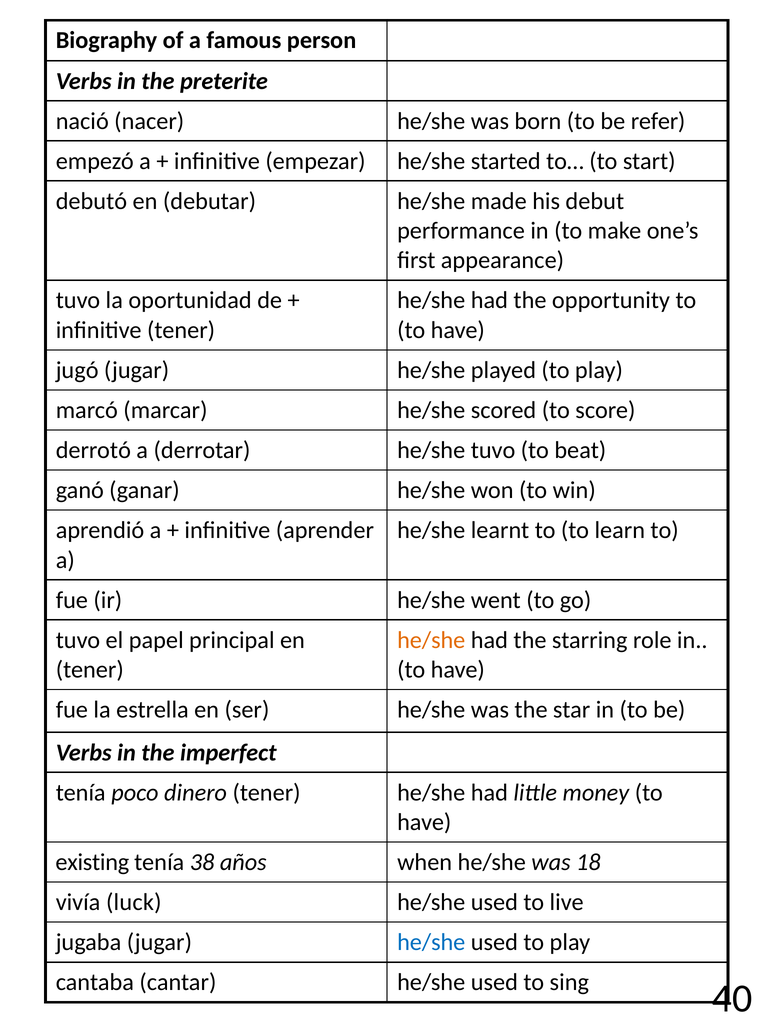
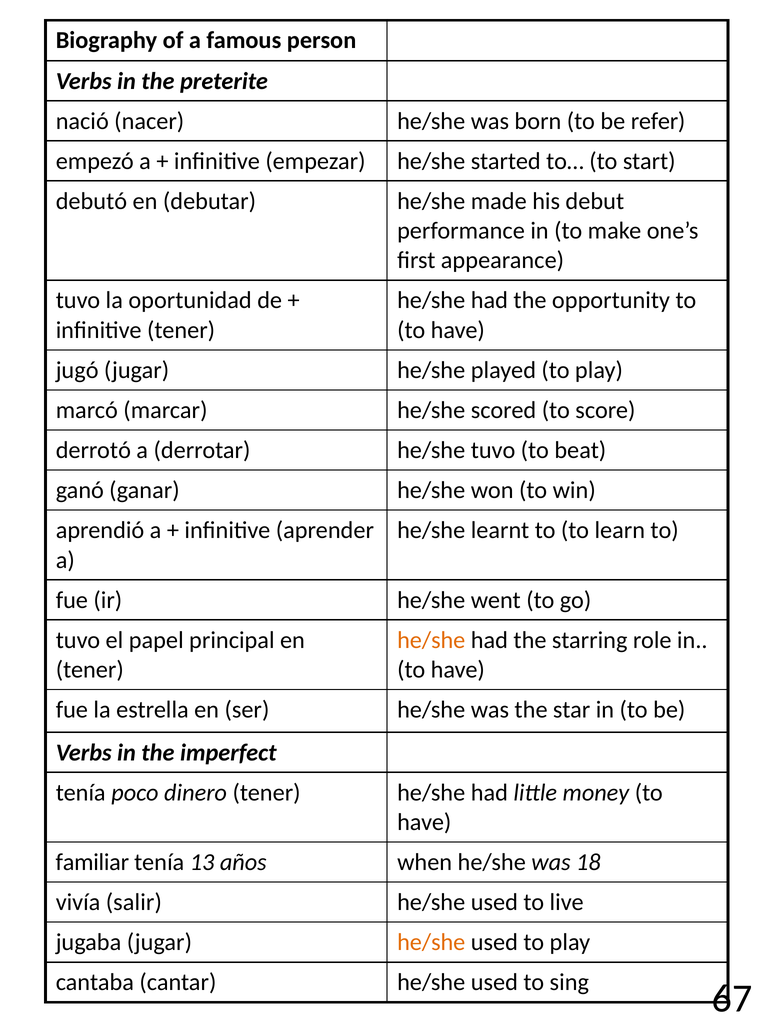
existing: existing -> familiar (92, 862)
38: 38 -> 13 (202, 862)
luck: luck -> salir (134, 902)
he/she colour: blue -> orange (431, 942)
40: 40 -> 67 (732, 998)
